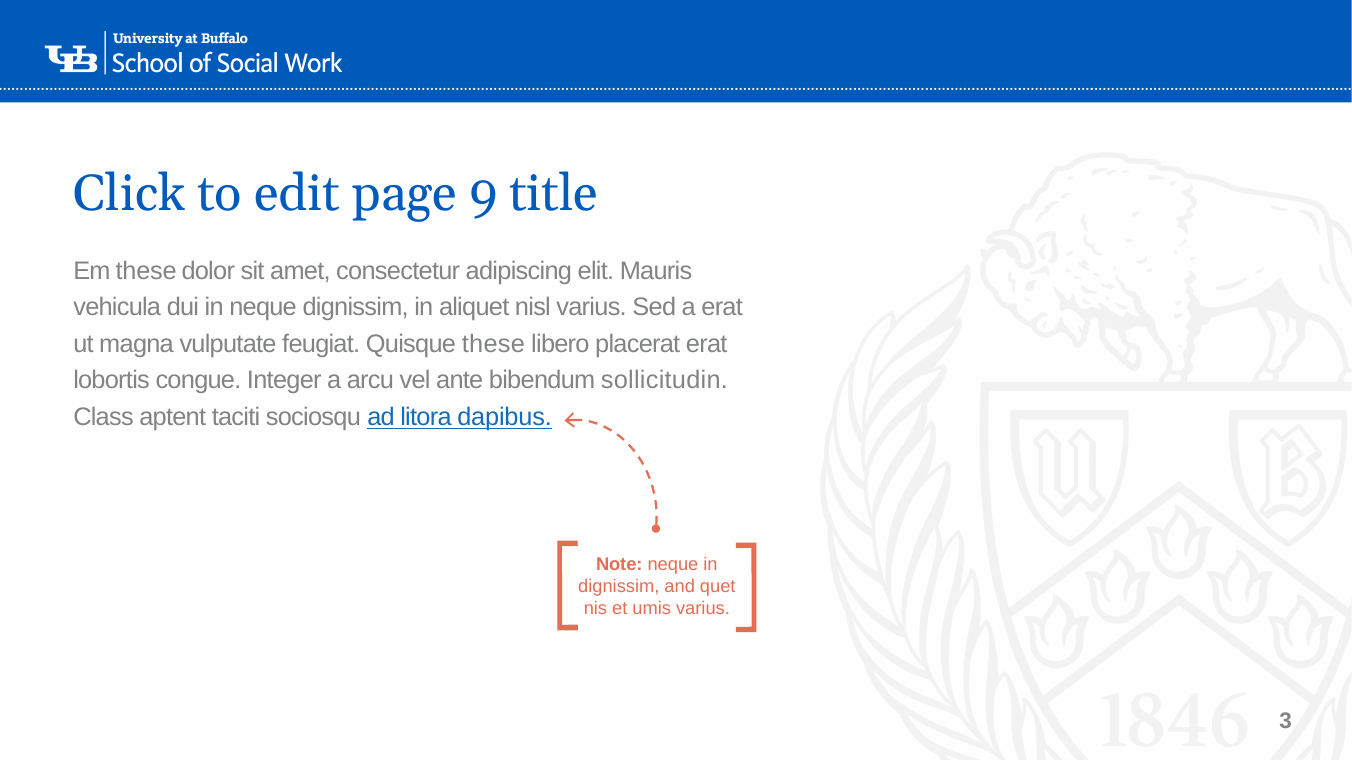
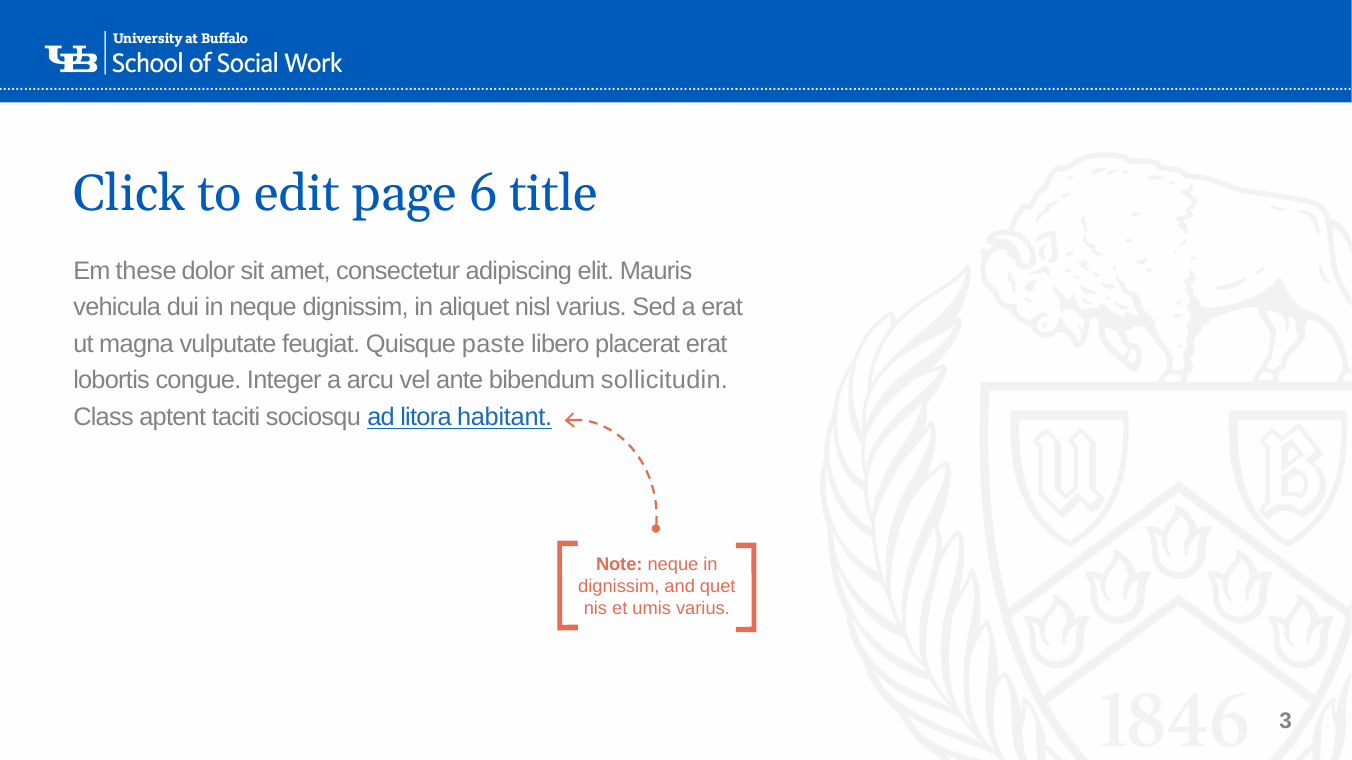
9: 9 -> 6 (484, 194)
Quisque these: these -> paste (493, 344)
dapibus: dapibus -> habitant (505, 417)
